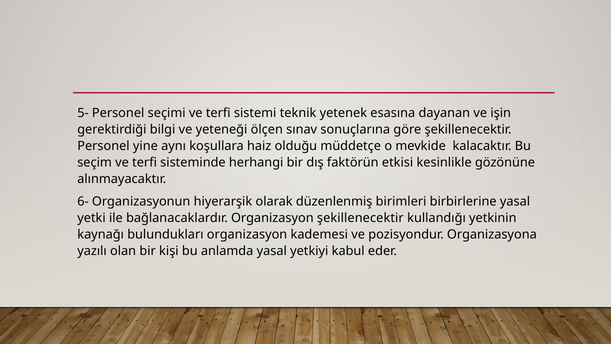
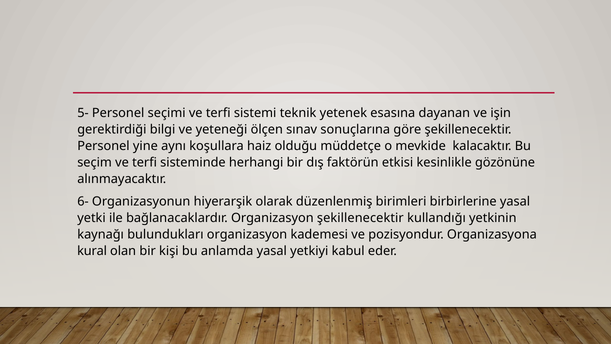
yazılı: yazılı -> kural (92, 251)
